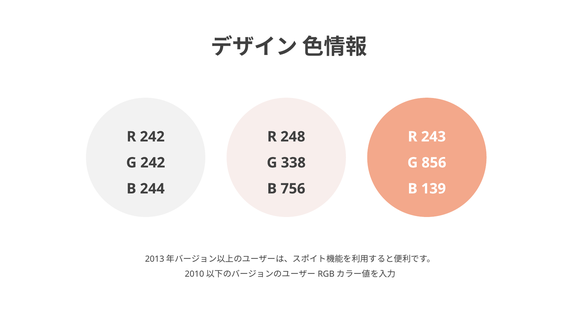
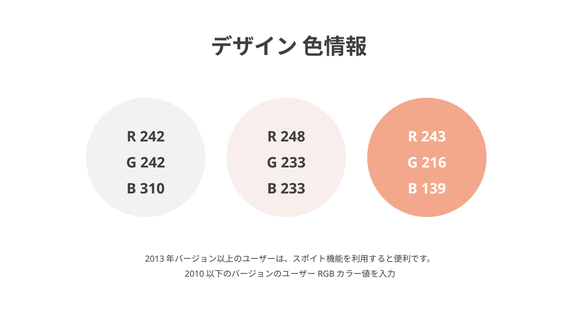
G 338: 338 -> 233 (293, 163)
856: 856 -> 216 (434, 163)
244: 244 -> 310 (152, 189)
B 756: 756 -> 233 (293, 189)
